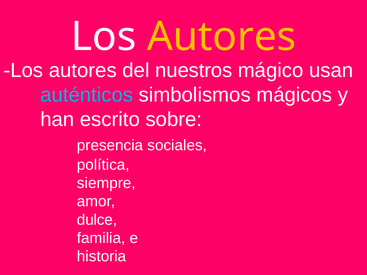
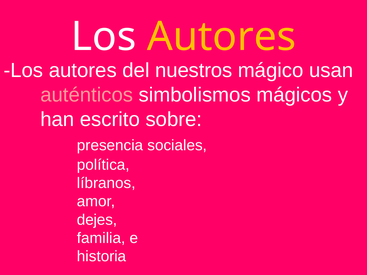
auténticos colour: light blue -> pink (87, 95)
siempre: siempre -> líbranos (106, 183)
dulce: dulce -> dejes (97, 220)
